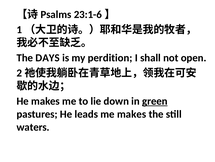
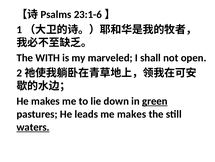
DAYS: DAYS -> WITH (48, 58)
perdition: perdition -> marveled (110, 58)
waters underline: none -> present (33, 127)
